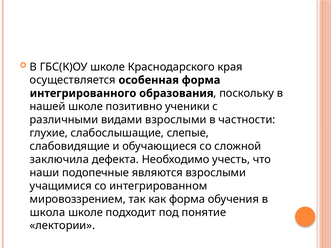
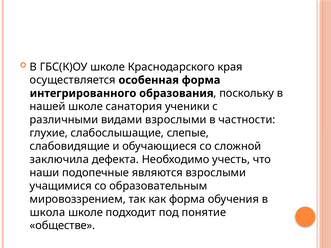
позитивно: позитивно -> санатория (134, 107)
интегрированном: интегрированном -> образовательным (158, 186)
лектории: лектории -> обществе (62, 226)
